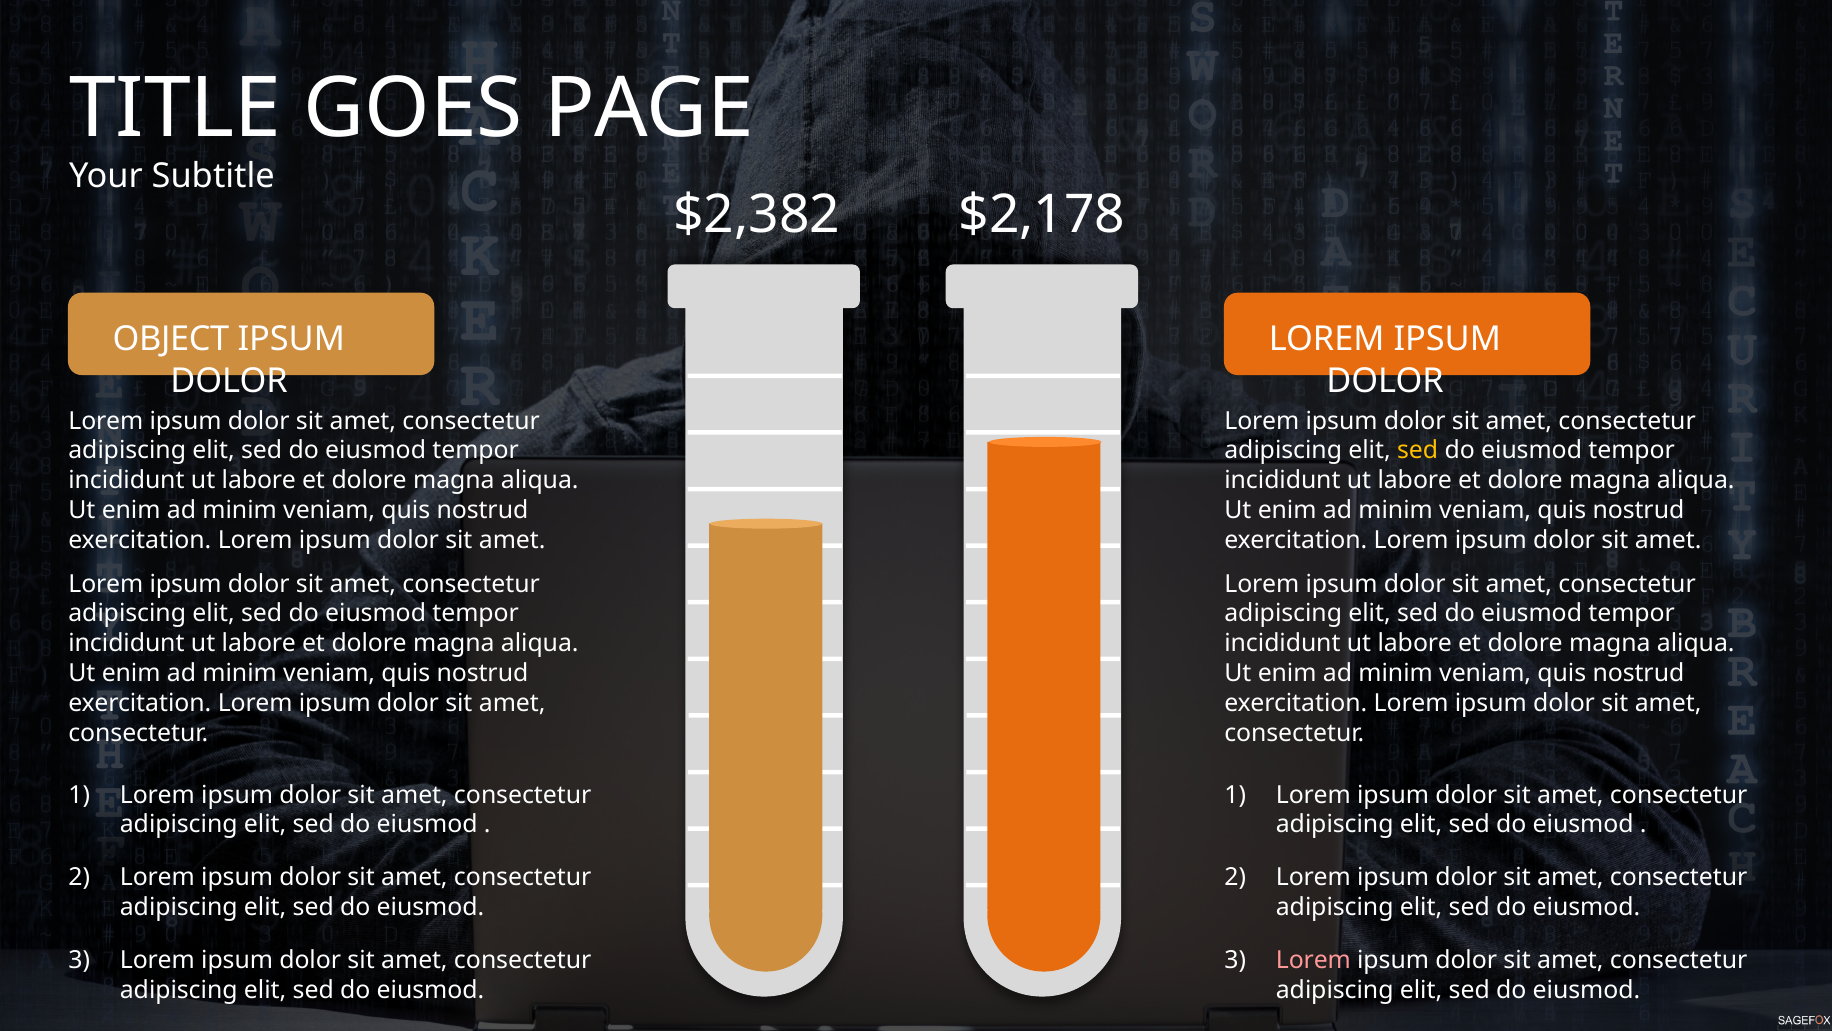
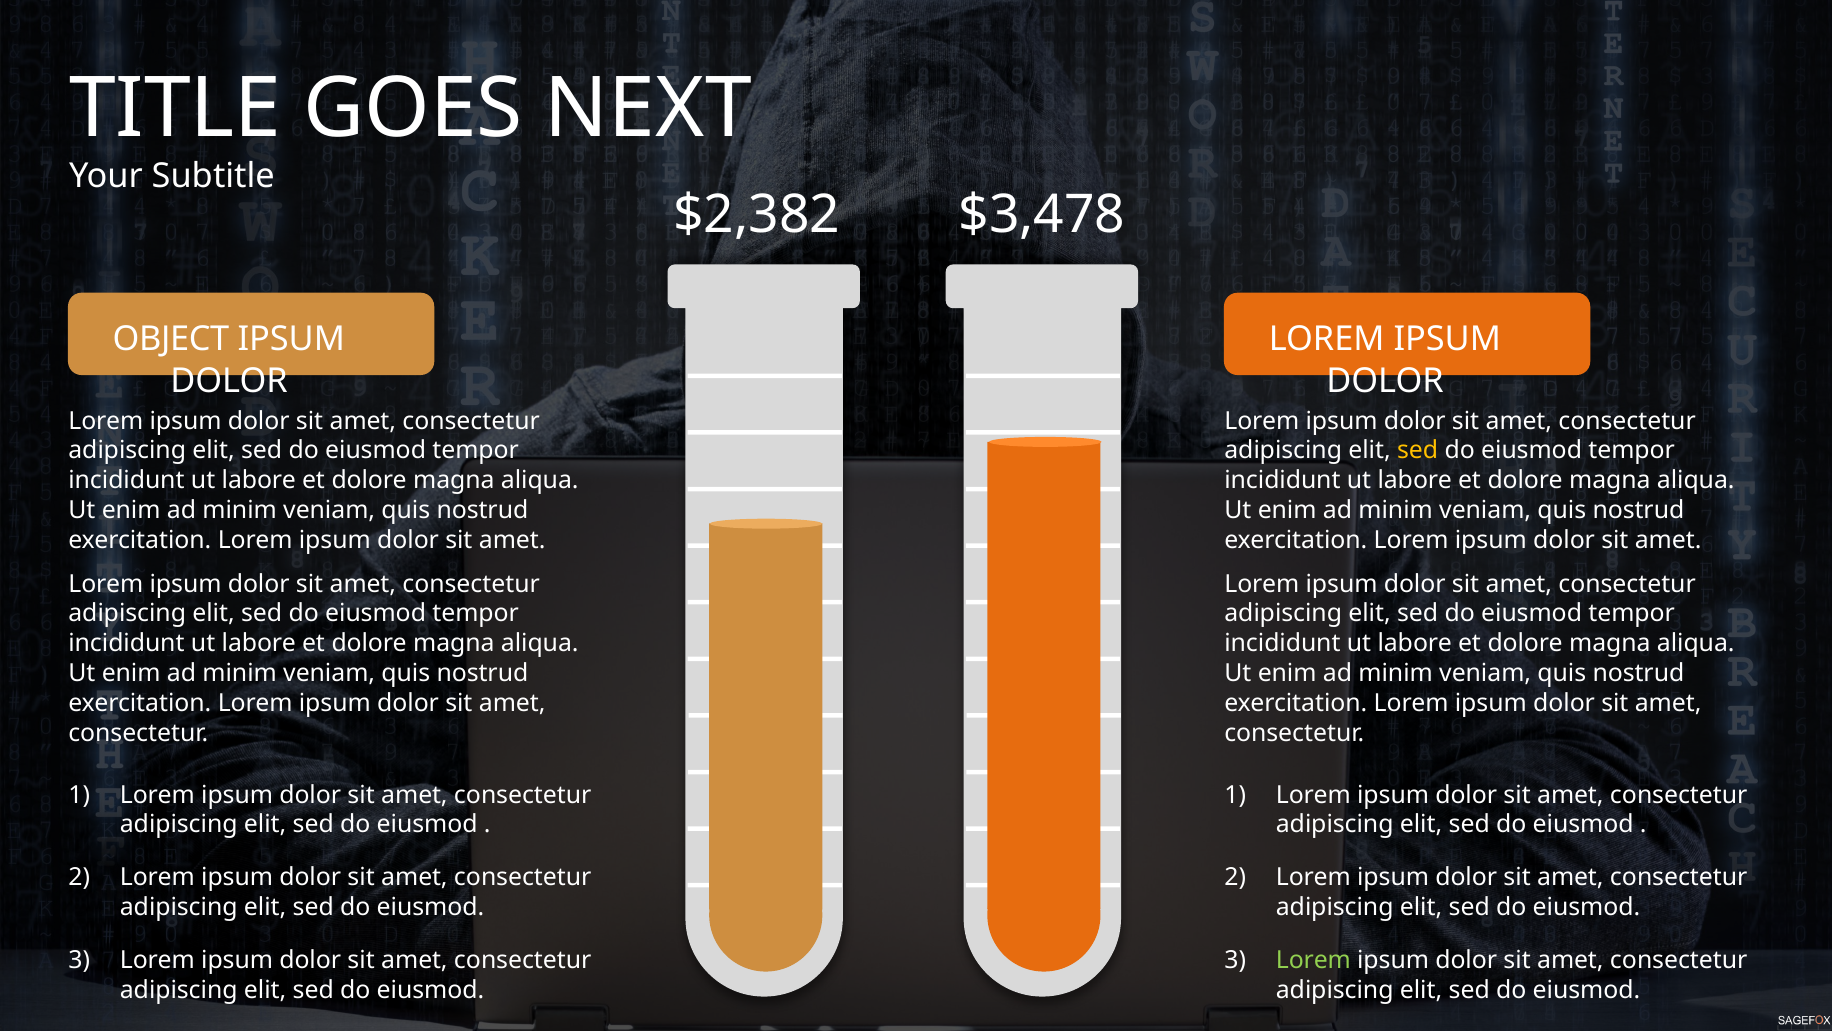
PAGE: PAGE -> NEXT (648, 109)
$2,178: $2,178 -> $3,478 (1042, 214)
Lorem colour: pink -> light green (1313, 960)
